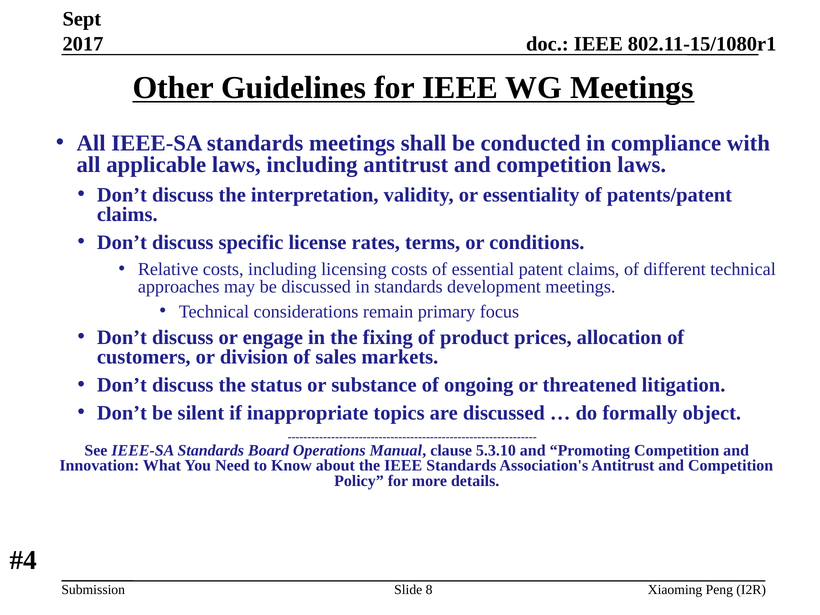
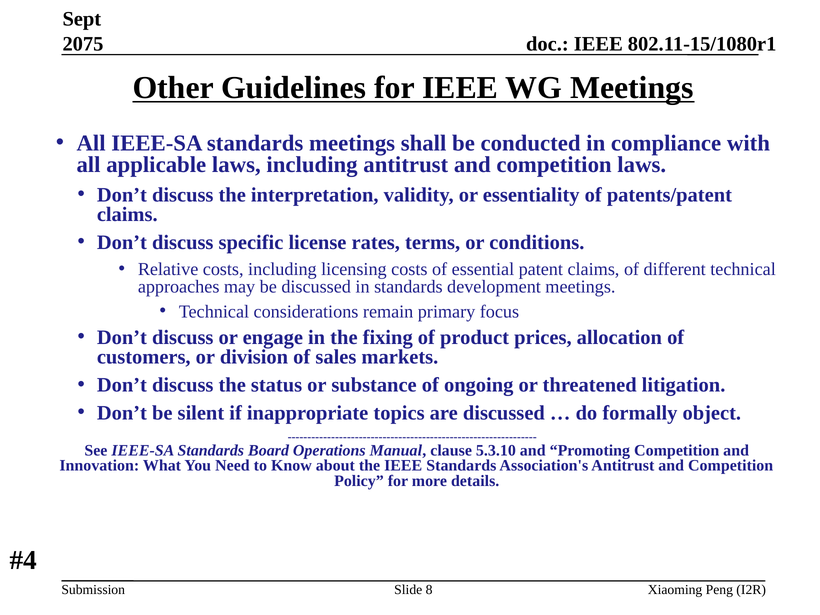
2017: 2017 -> 2075 (83, 44)
